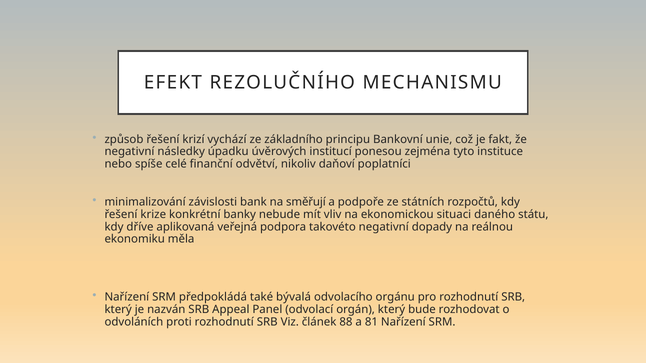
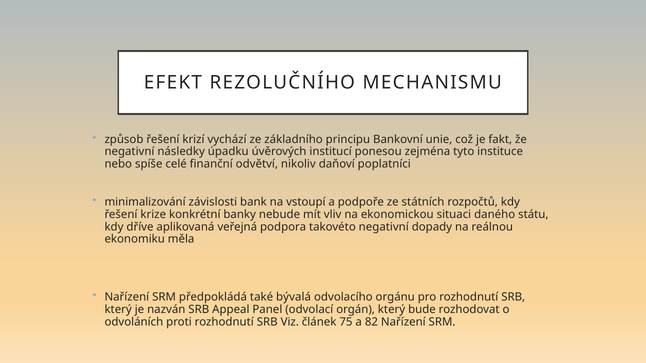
směřují: směřují -> vstoupí (306, 202)
88: 88 -> 75 (346, 322)
81: 81 -> 82 (371, 322)
